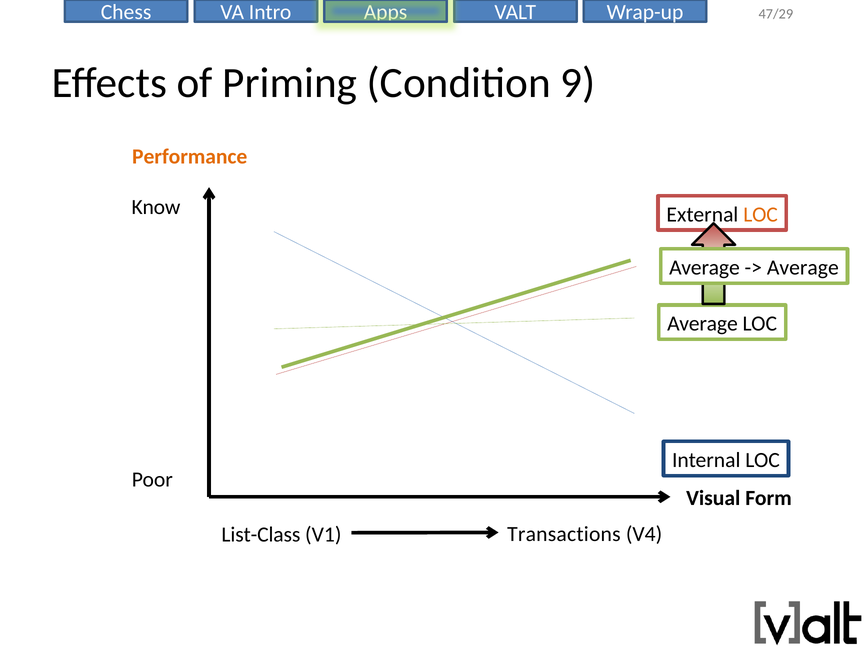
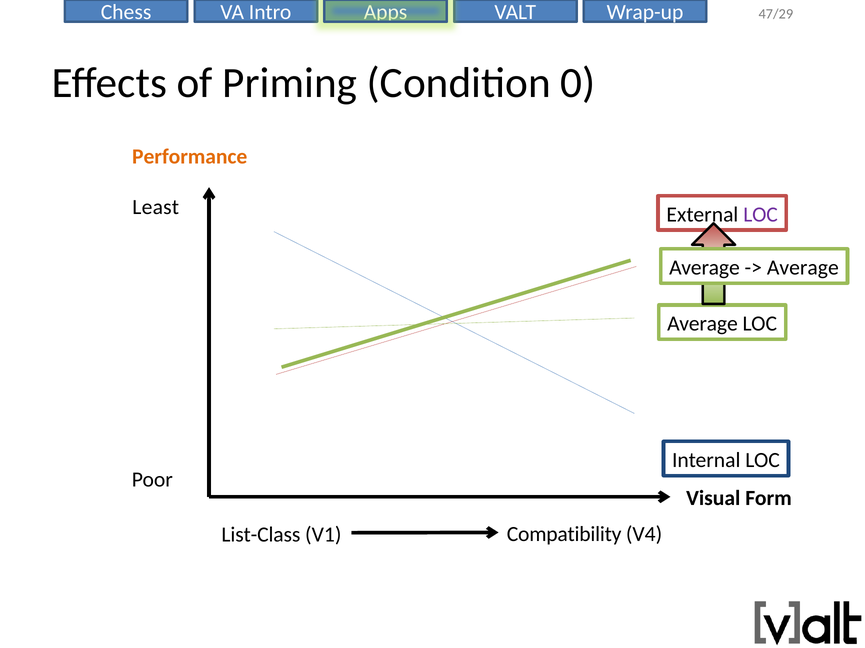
9: 9 -> 0 (578, 83)
Know: Know -> Least (156, 207)
LOC colour: orange -> purple (761, 215)
Transactions: Transactions -> Compatibility (564, 535)
